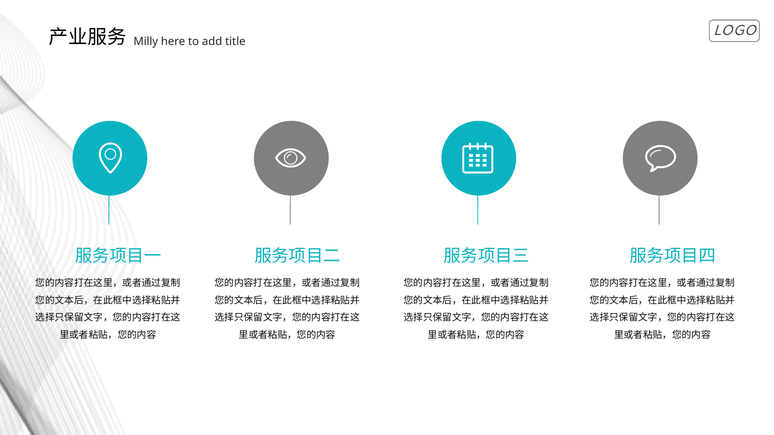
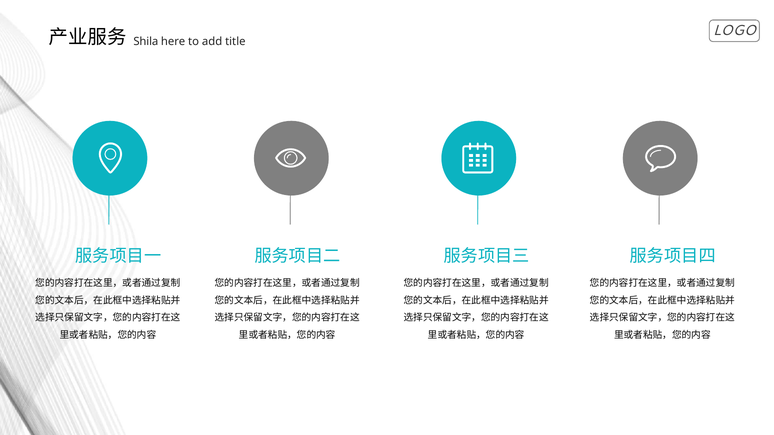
Milly: Milly -> Shila (146, 42)
